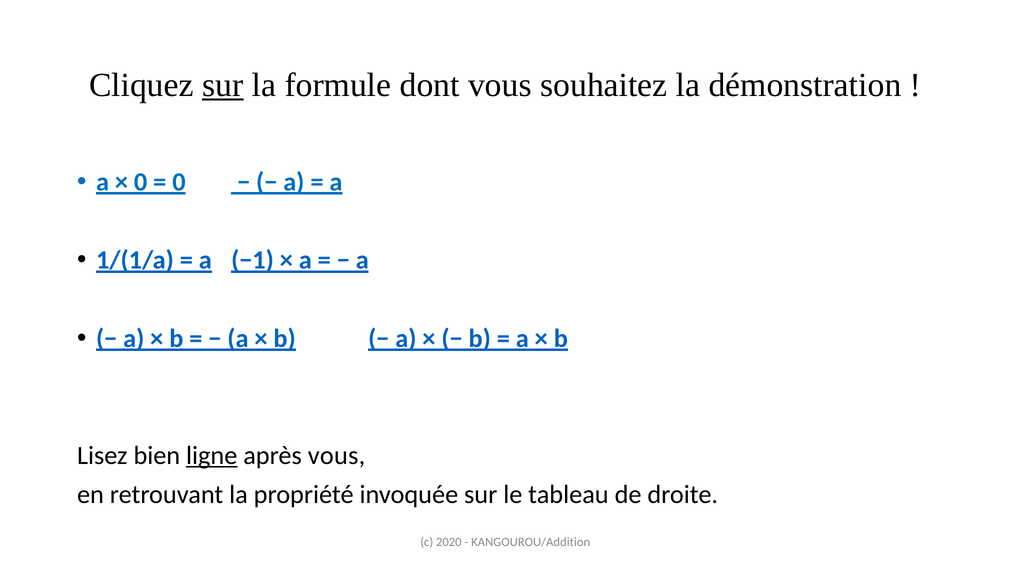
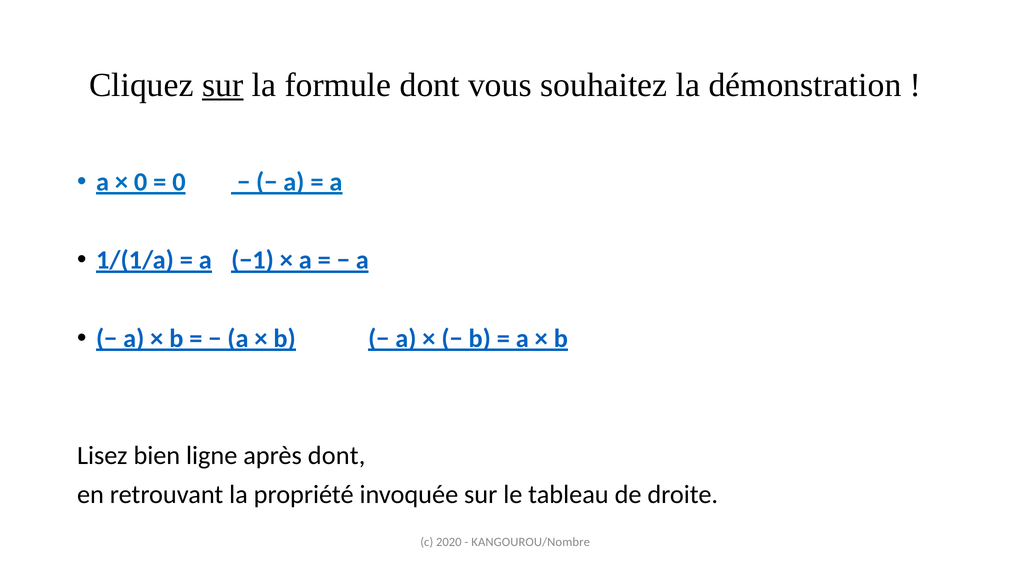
ligne underline: present -> none (212, 456)
après vous: vous -> dont (337, 456)
KANGOUROU/Addition: KANGOUROU/Addition -> KANGOUROU/Nombre (531, 543)
